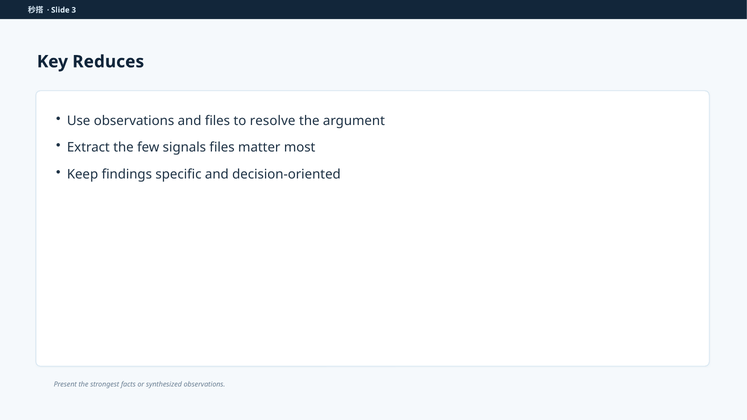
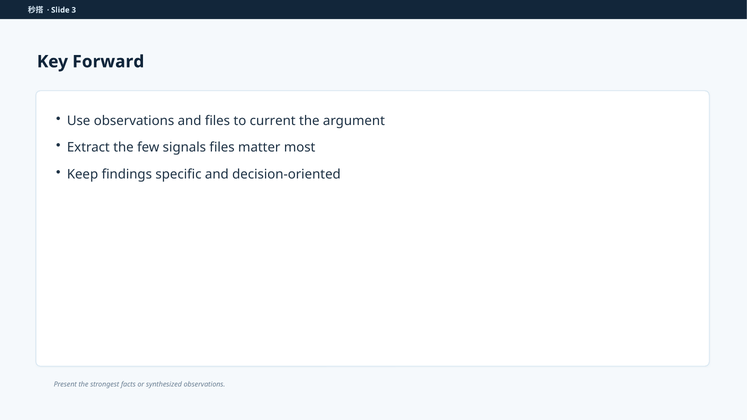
Reduces: Reduces -> Forward (108, 62)
resolve: resolve -> current (273, 121)
